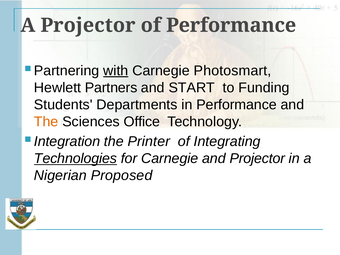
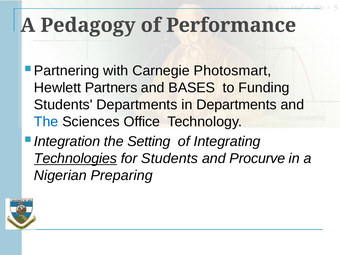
A Projector: Projector -> Pedagogy (88, 25)
with underline: present -> none (116, 71)
START: START -> BASES (192, 88)
in Performance: Performance -> Departments (237, 105)
The colour: orange -> blue (46, 122)
Printer: Printer -> Setting (149, 142)
for Carnegie: Carnegie -> Students (170, 159)
and Projector: Projector -> Procurve (257, 159)
Proposed: Proposed -> Preparing (122, 176)
